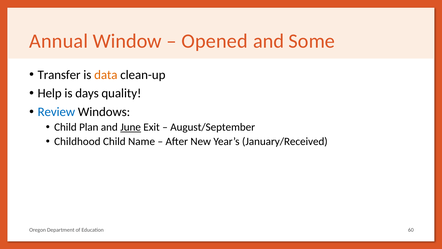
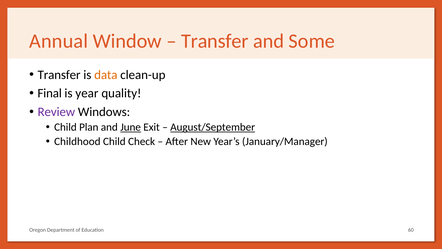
Opened: Opened -> Transfer (215, 41)
Help: Help -> Final (50, 93)
days: days -> year (87, 93)
Review colour: blue -> purple (56, 112)
August/September underline: none -> present (213, 127)
Name: Name -> Check (142, 141)
January/Received: January/Received -> January/Manager (285, 141)
